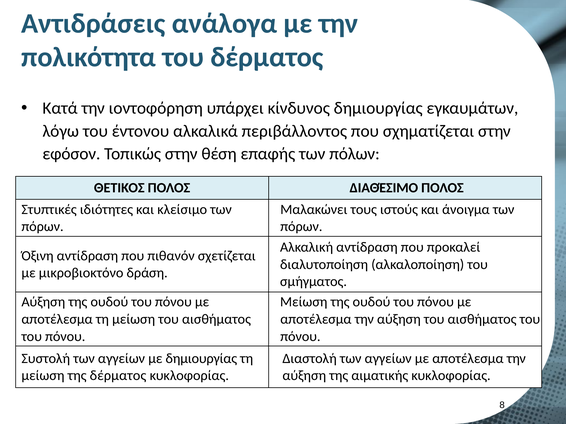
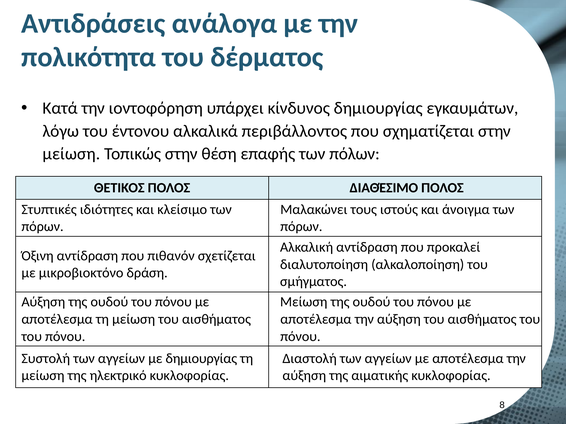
εφόσον: εφόσον -> μείωση (71, 154)
της δέρματος: δέρματος -> ηλεκτρικό (118, 376)
